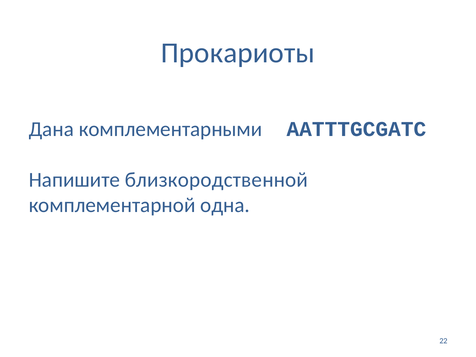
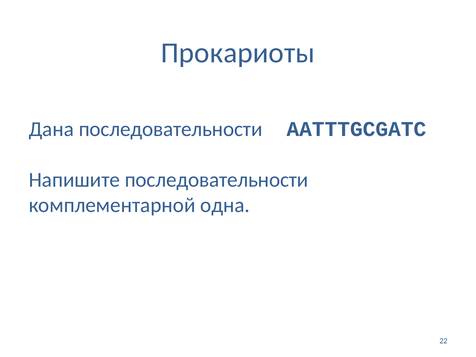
Дана комплементарными: комплементарными -> последовательности (171, 129)
Напишите близкородственной: близкородственной -> последовательности (217, 180)
